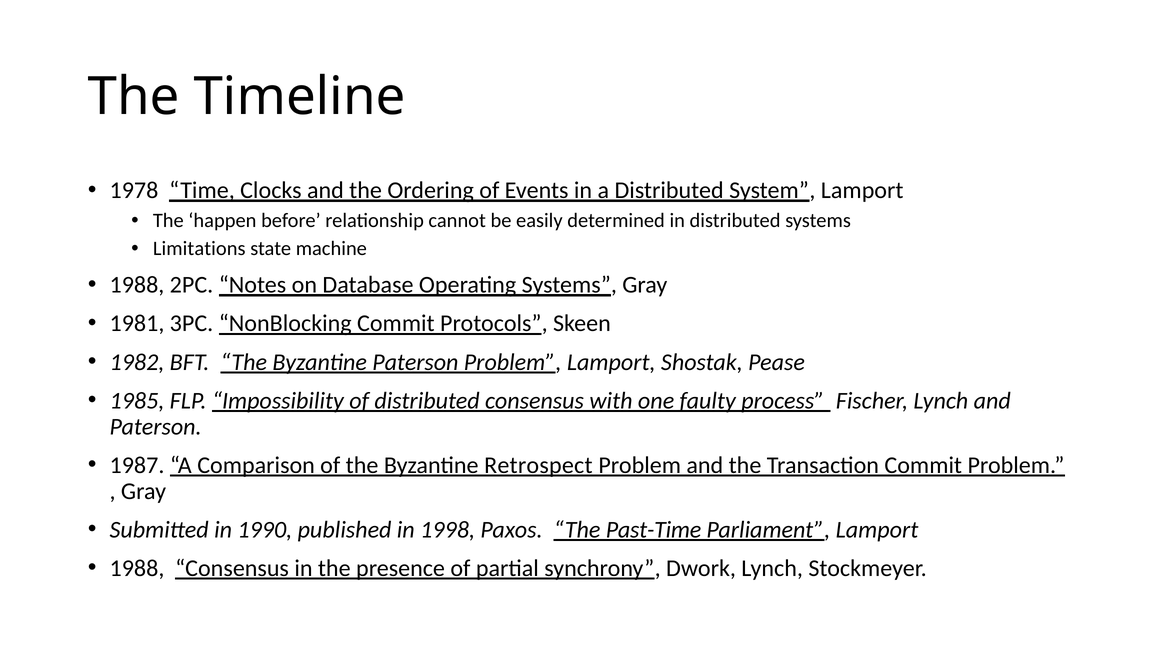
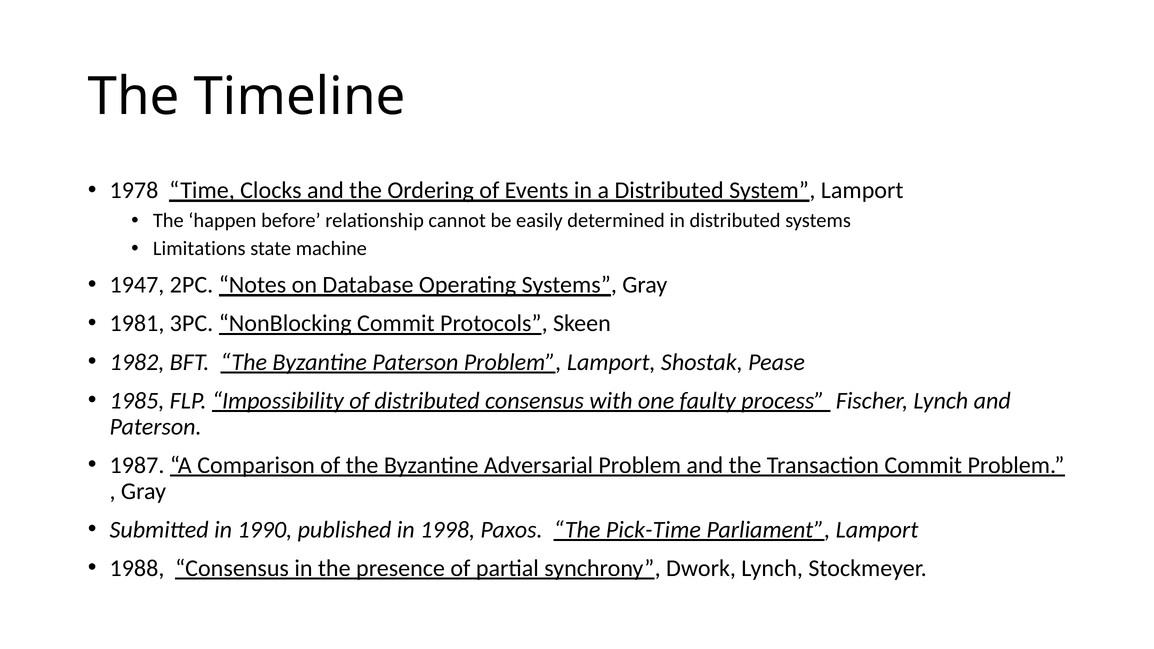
1988: 1988 -> 1947 (137, 285)
Retrospect: Retrospect -> Adversarial (538, 465)
Past-Time: Past-Time -> Pick-Time (653, 530)
